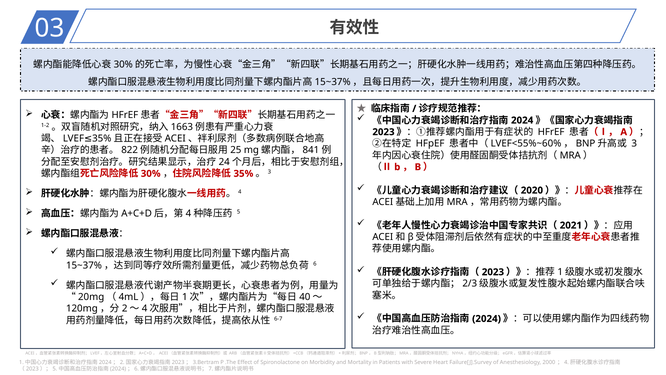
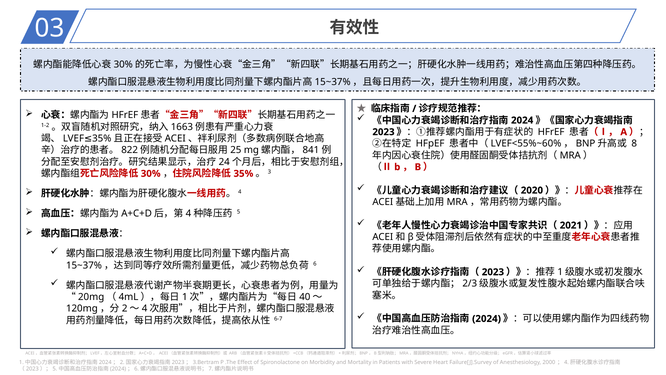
3: 3 -> 8 (634, 144)
